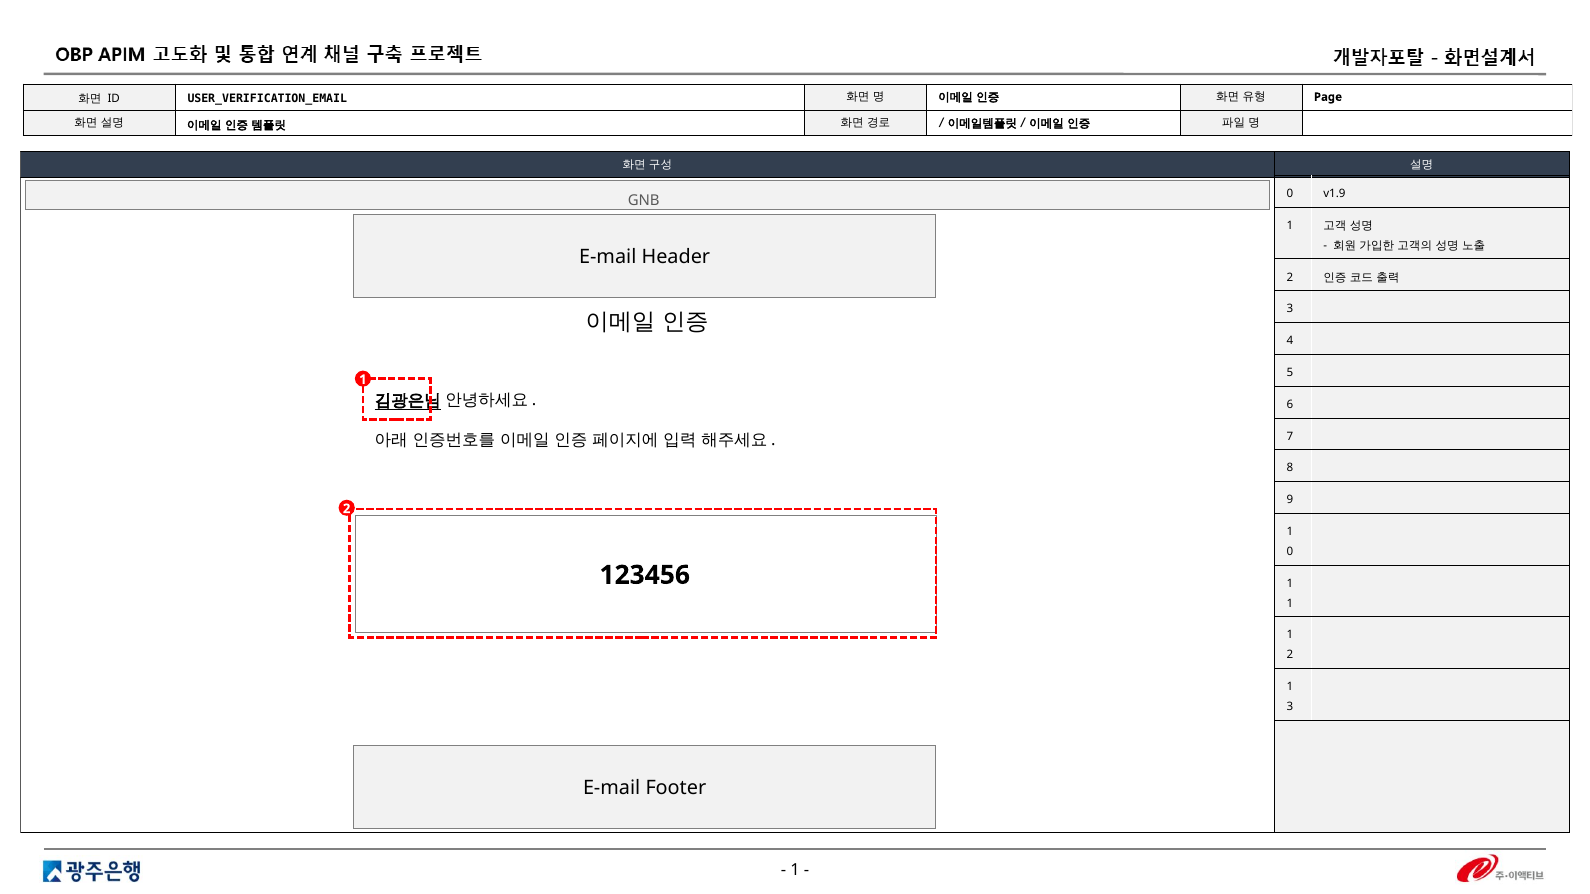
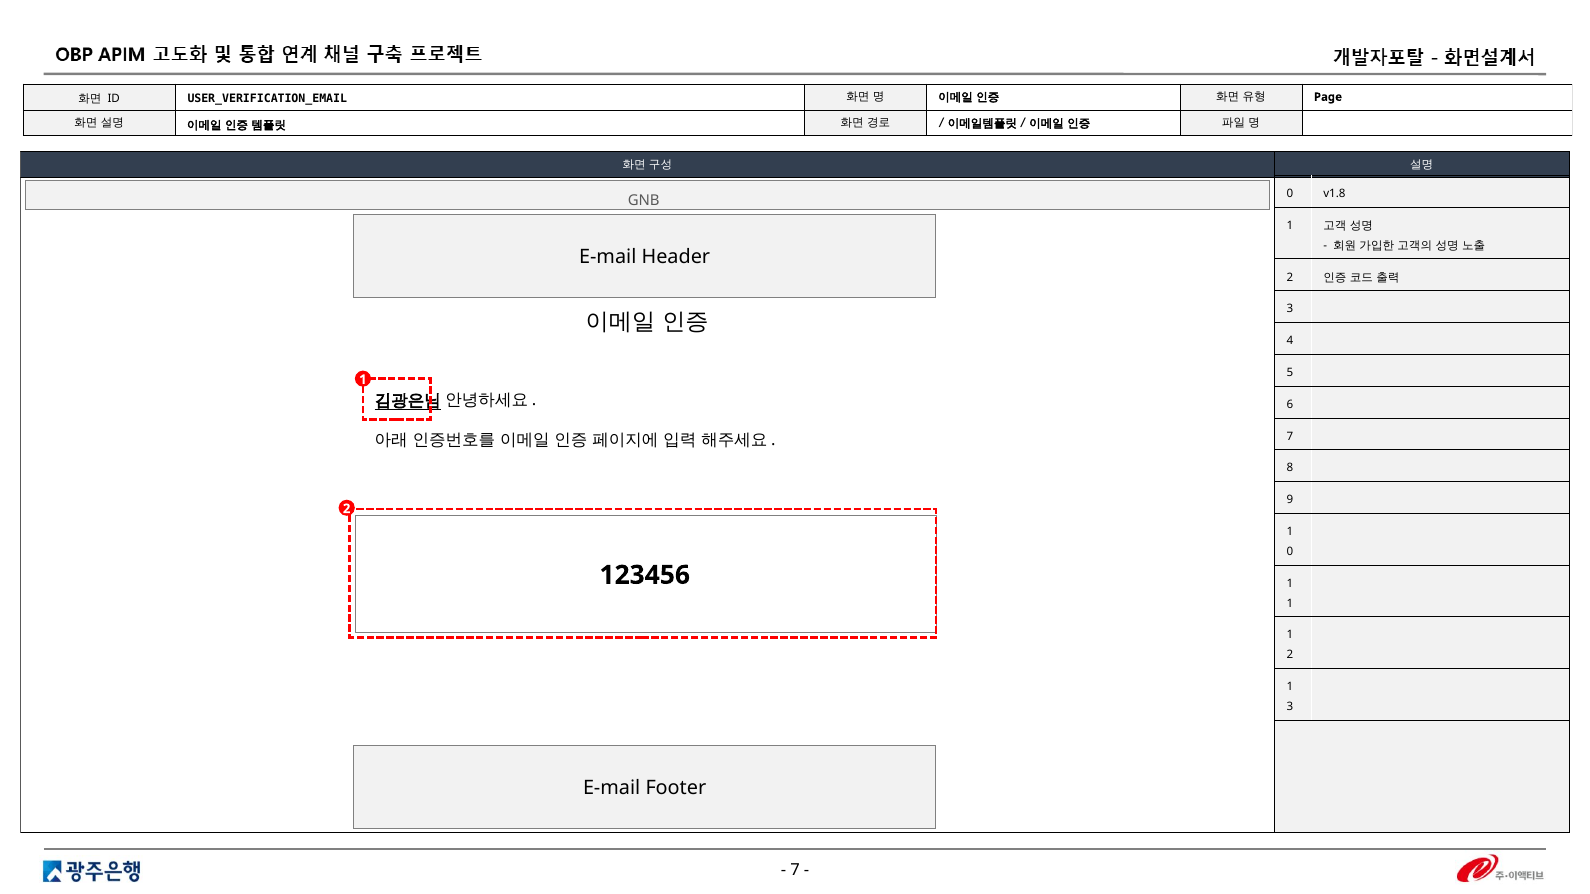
v1.9: v1.9 -> v1.8 (1334, 194)
1: 1 -> 7 (795, 871)
